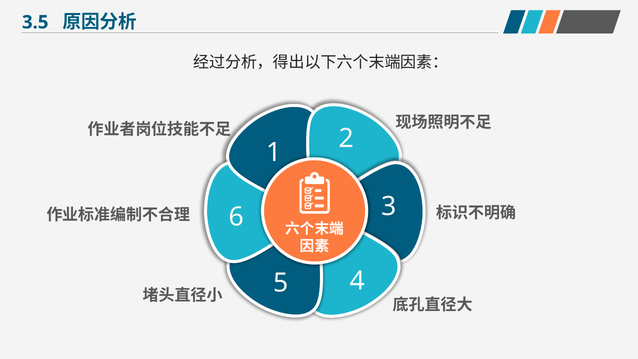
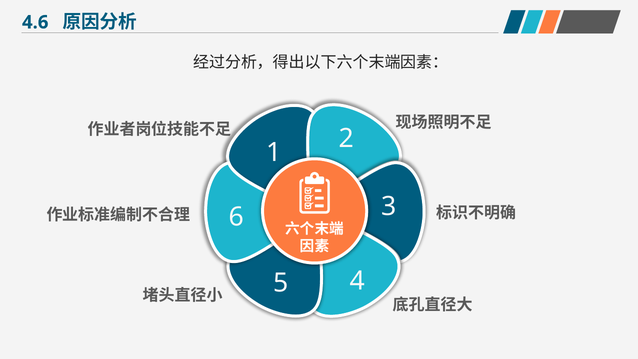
3.5: 3.5 -> 4.6 (35, 22)
